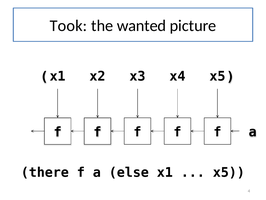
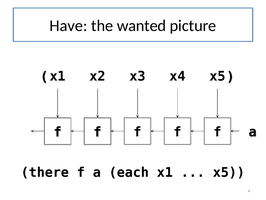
Took: Took -> Have (68, 26)
else: else -> each (129, 172)
